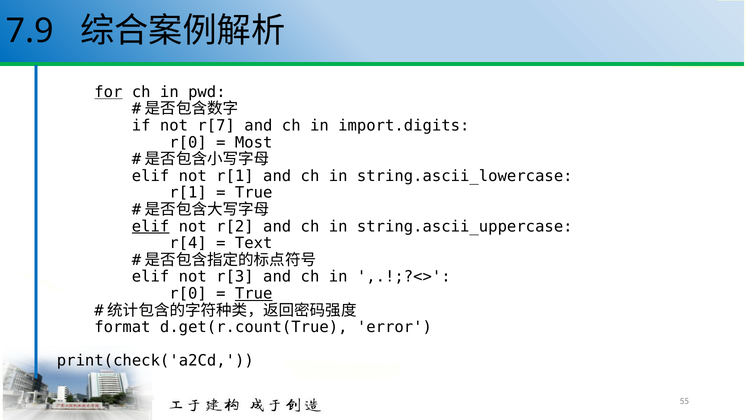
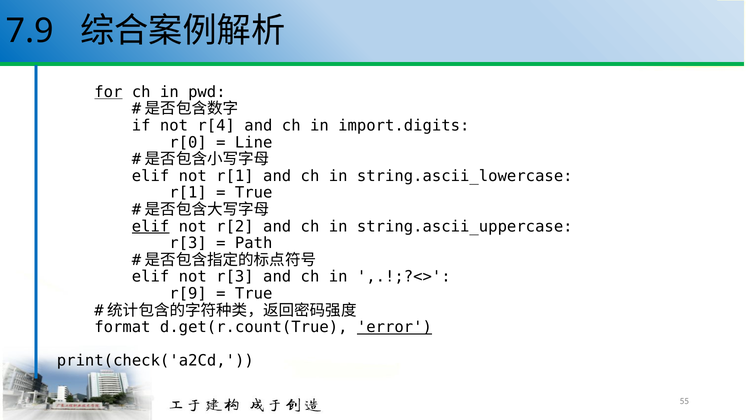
r[7: r[7 -> r[4 (216, 126)
Most: Most -> Line (254, 142)
r[4: r[4 -> r[3 (188, 243)
Text: Text -> Path (254, 243)
r[0: r[0 -> r[9 (188, 293)
True underline: present -> none (254, 293)
error underline: none -> present (394, 327)
